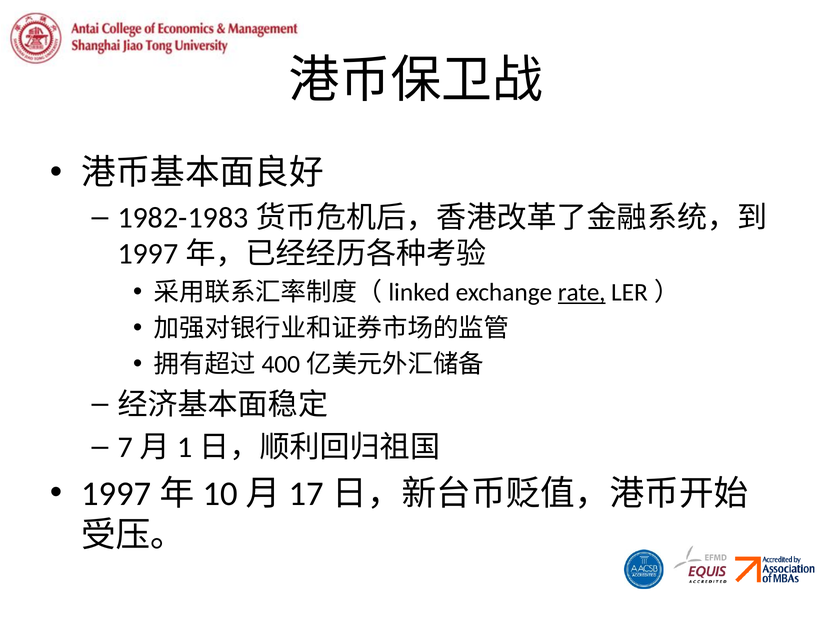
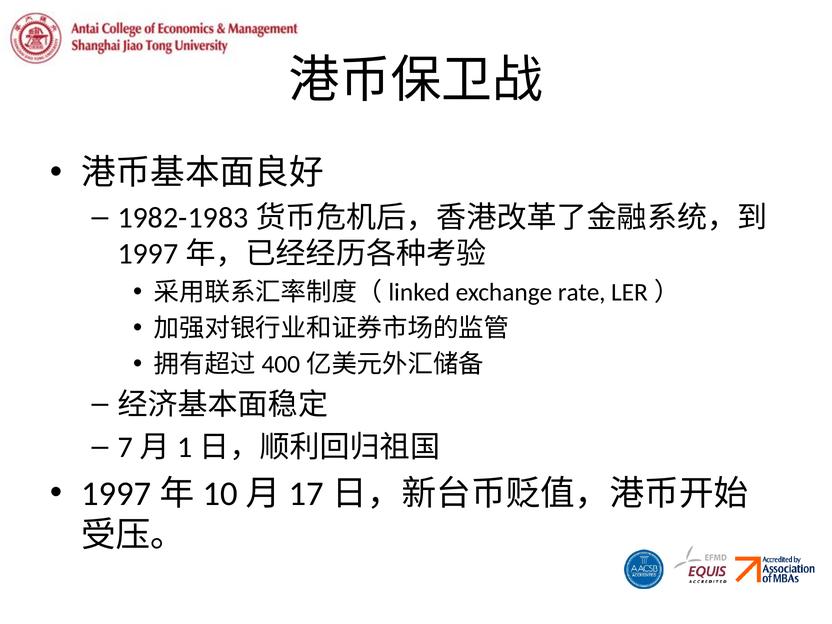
rate underline: present -> none (582, 292)
